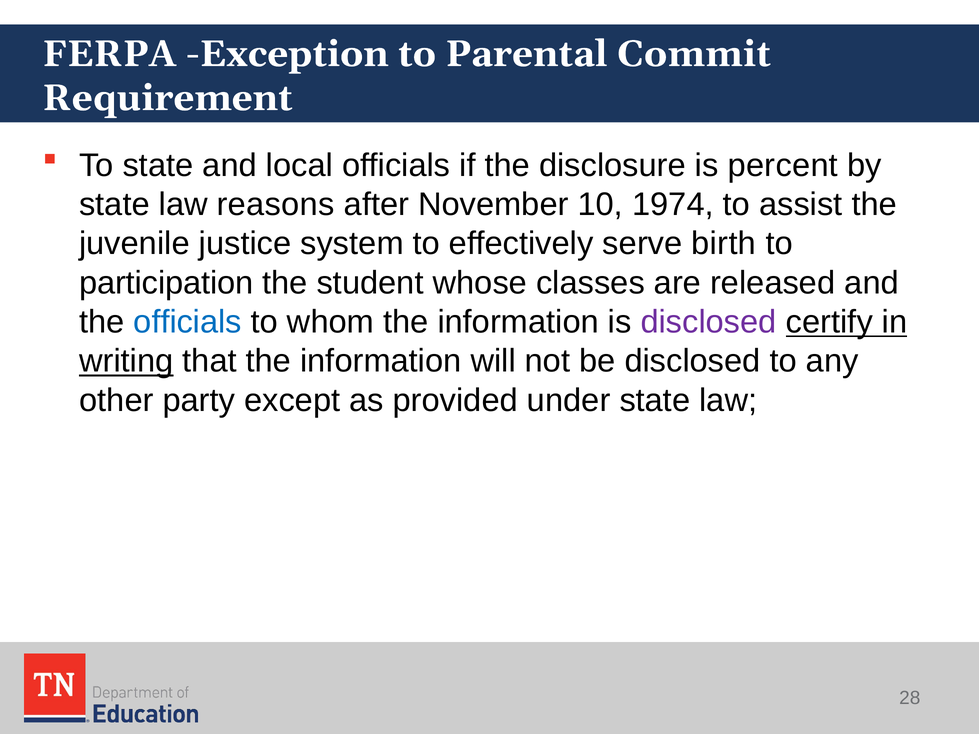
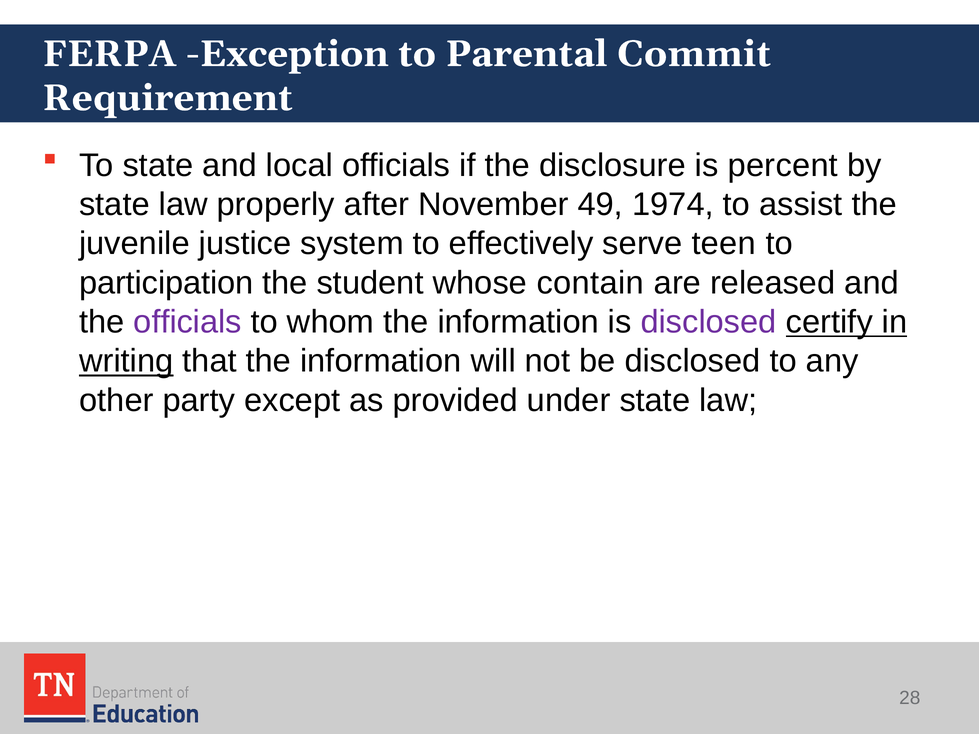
reasons: reasons -> properly (276, 205)
10: 10 -> 49 (600, 205)
birth: birth -> teen (724, 244)
classes: classes -> contain (590, 283)
officials colour: blue -> purple (188, 322)
